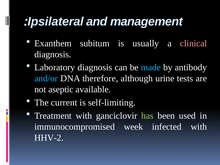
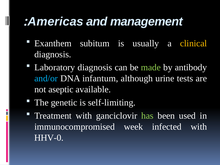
Ipsilateral: Ipsilateral -> Americas (56, 22)
clinical colour: pink -> yellow (194, 43)
made colour: light blue -> light green (151, 67)
therefore: therefore -> infantum (100, 78)
current: current -> genetic (64, 103)
HHV-2: HHV-2 -> HHV-0 (49, 138)
